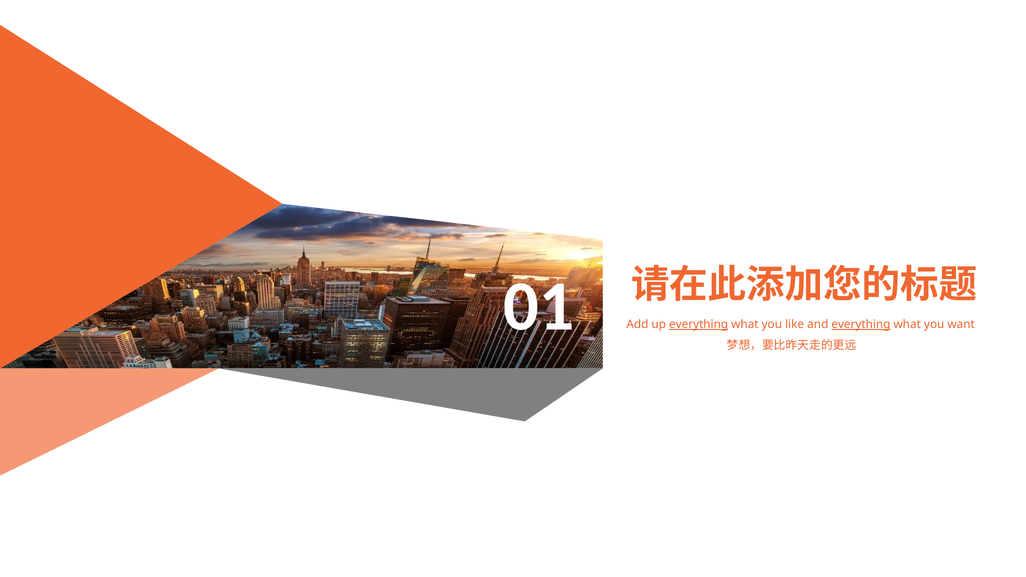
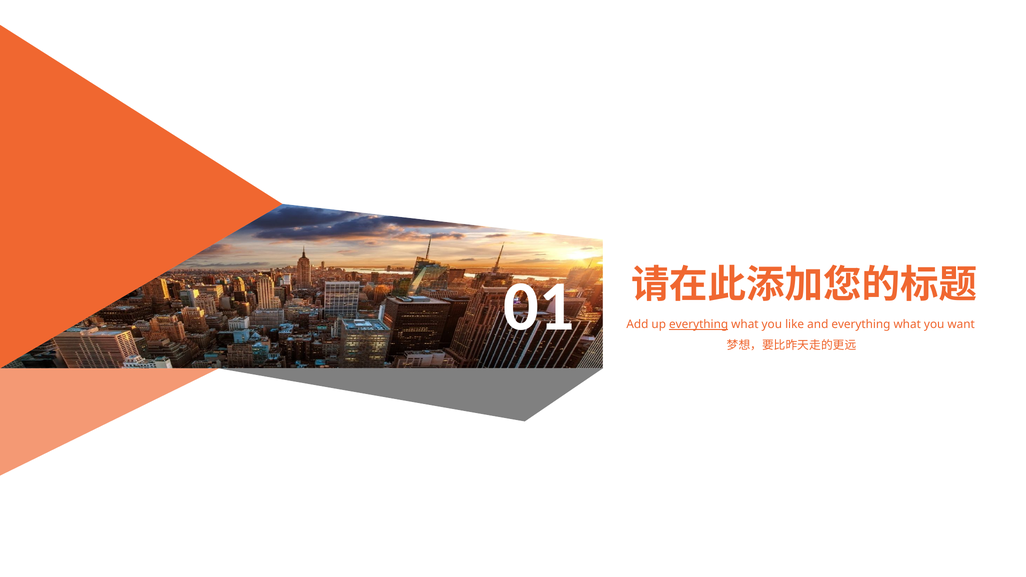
everything underline: present -> none (861, 324)
